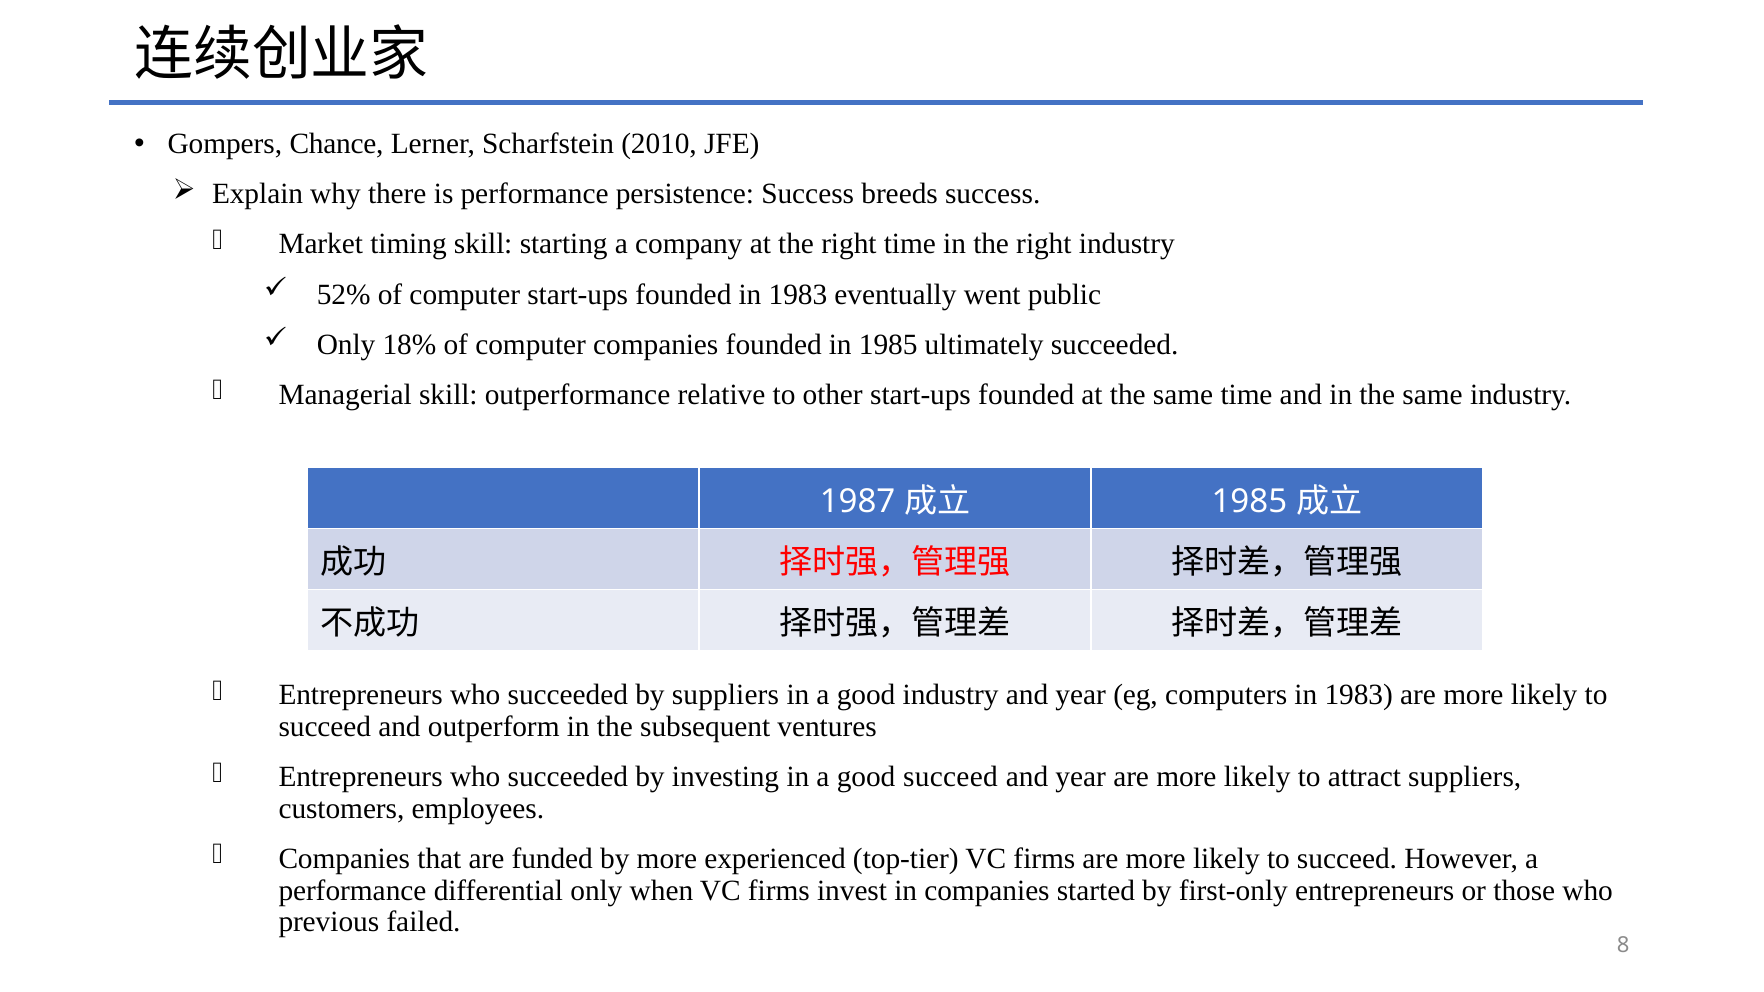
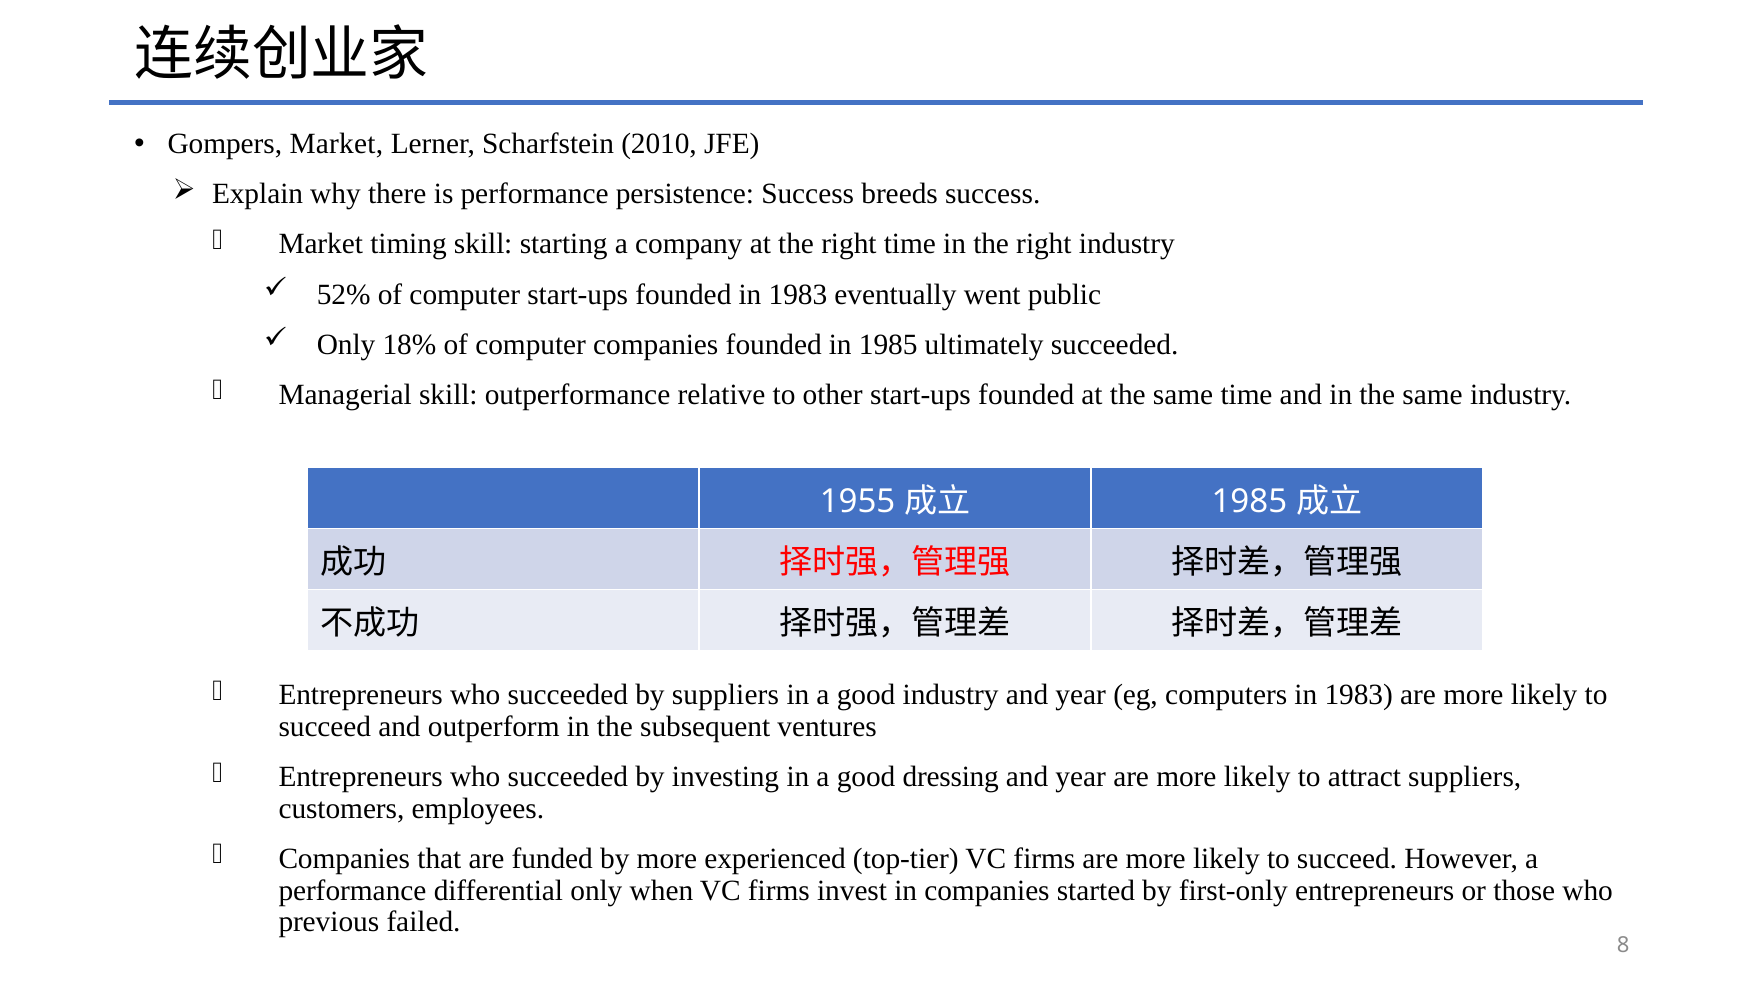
Gompers Chance: Chance -> Market (336, 144)
1987: 1987 -> 1955 (858, 501)
good succeed: succeed -> dressing (951, 777)
